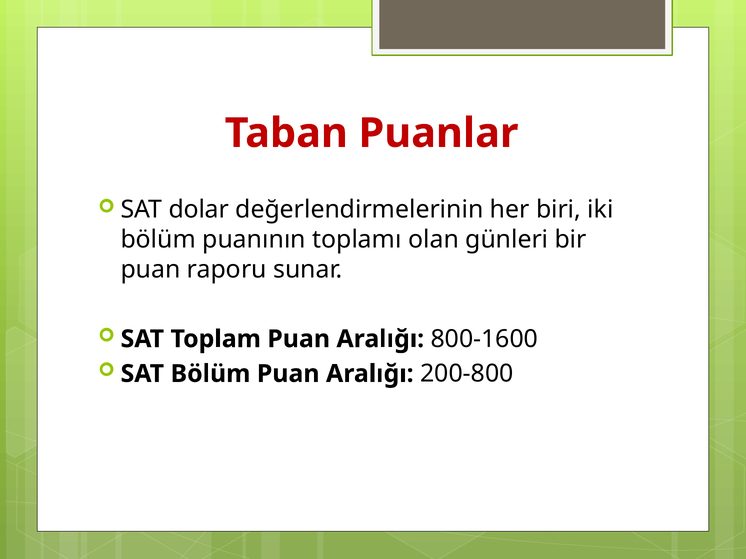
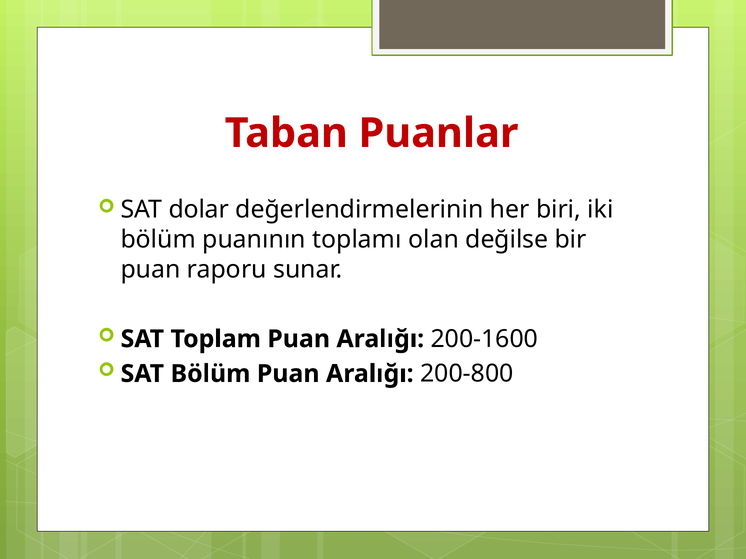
günleri: günleri -> değilse (507, 240)
800-1600: 800-1600 -> 200-1600 (484, 339)
